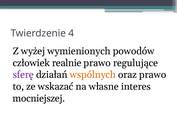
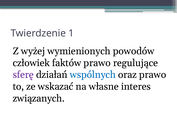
4: 4 -> 1 (71, 33)
realnie: realnie -> faktów (67, 63)
wspólnych colour: orange -> blue (93, 75)
mocniejszej: mocniejszej -> związanych (39, 98)
